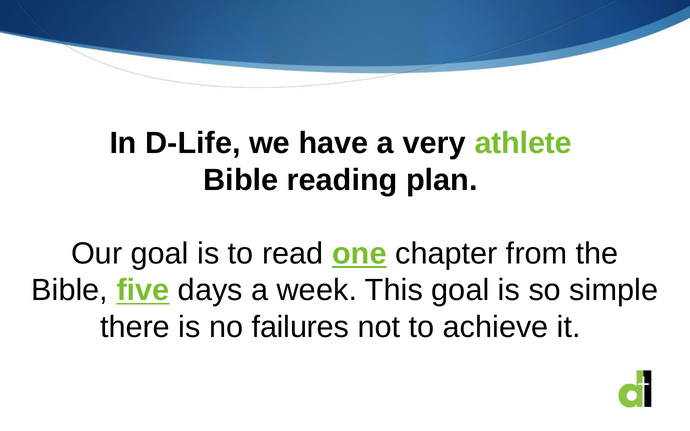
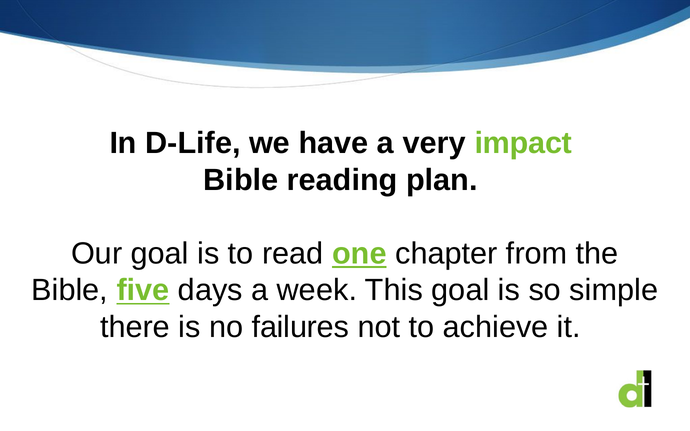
athlete: athlete -> impact (523, 143)
